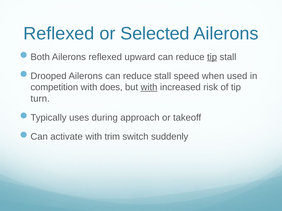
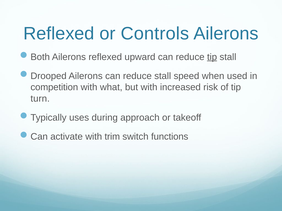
Selected: Selected -> Controls (155, 34)
does: does -> what (111, 87)
with underline: present -> none (149, 87)
suddenly: suddenly -> functions (170, 137)
